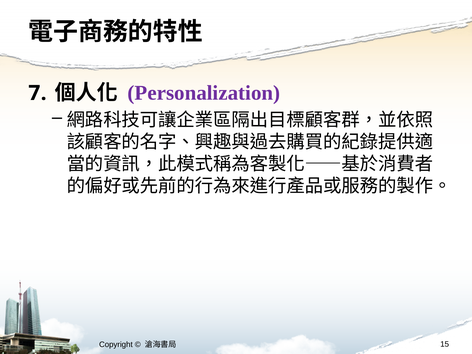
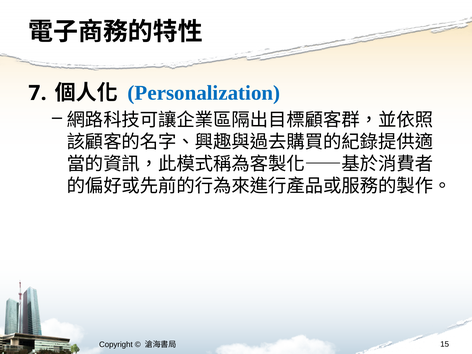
Personalization colour: purple -> blue (204, 93)
